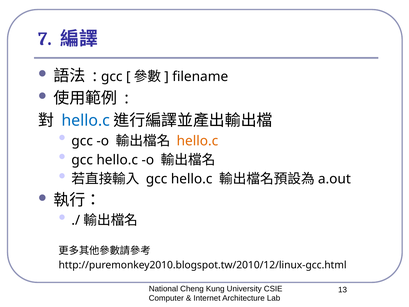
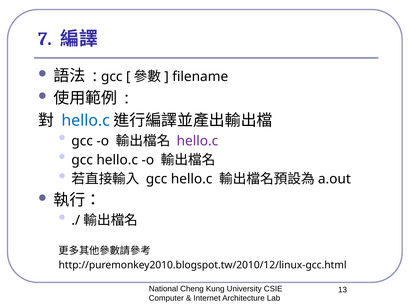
hello.c colour: orange -> purple (197, 141)
